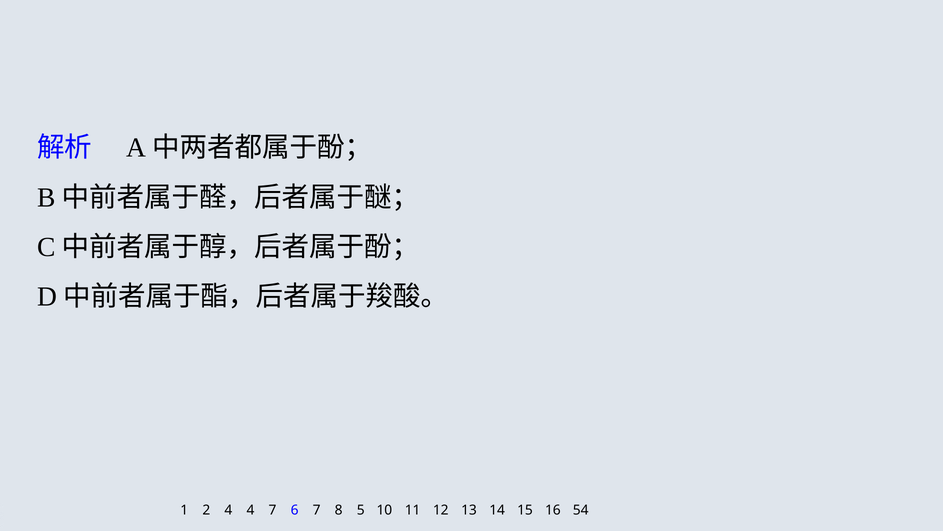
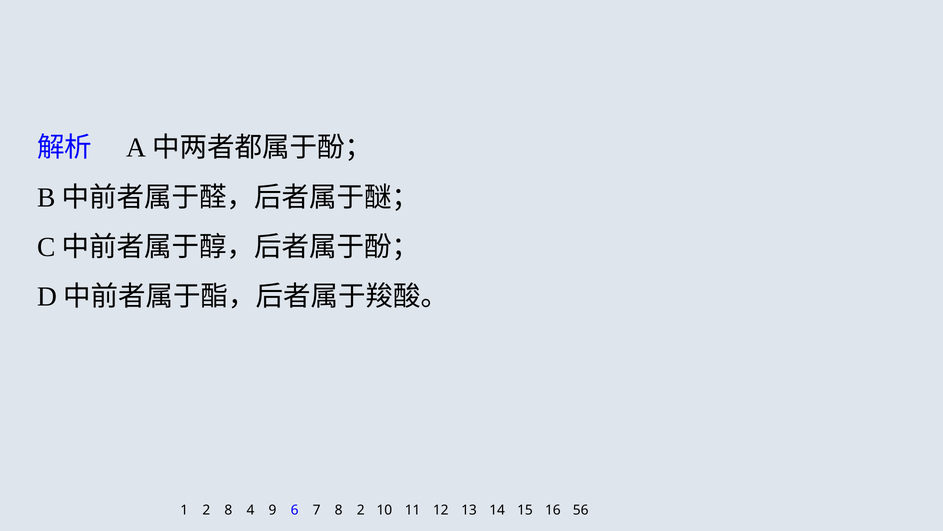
2 4: 4 -> 8 (228, 510)
4 7: 7 -> 9 (273, 510)
8 5: 5 -> 2 (361, 510)
54: 54 -> 56 (581, 510)
